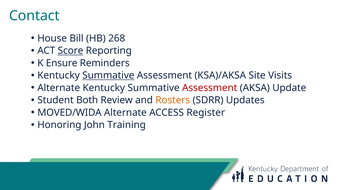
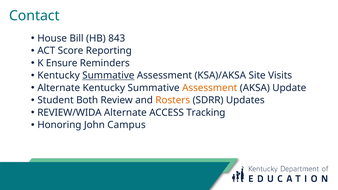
268: 268 -> 843 (117, 38)
Score underline: present -> none (70, 51)
Assessment colour: red -> orange (210, 88)
MOVED/WIDA: MOVED/WIDA -> REVIEW/WIDA (69, 113)
Register: Register -> Tracking (206, 113)
Training: Training -> Campus (127, 125)
